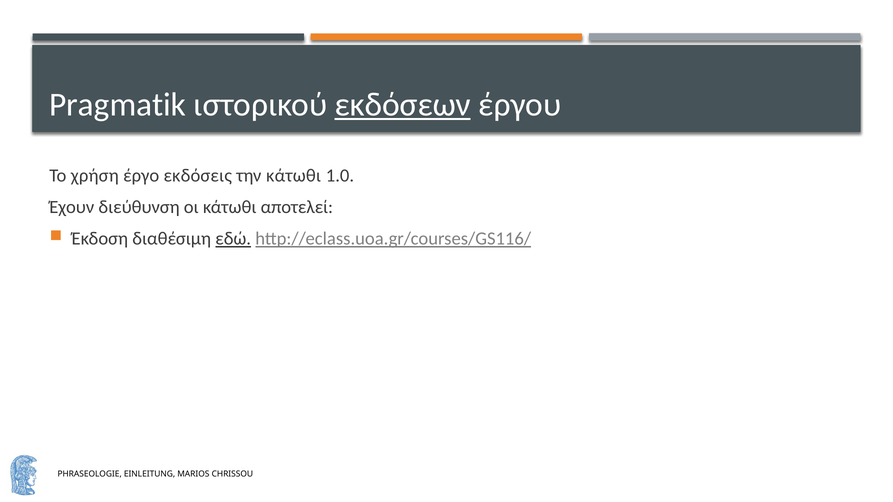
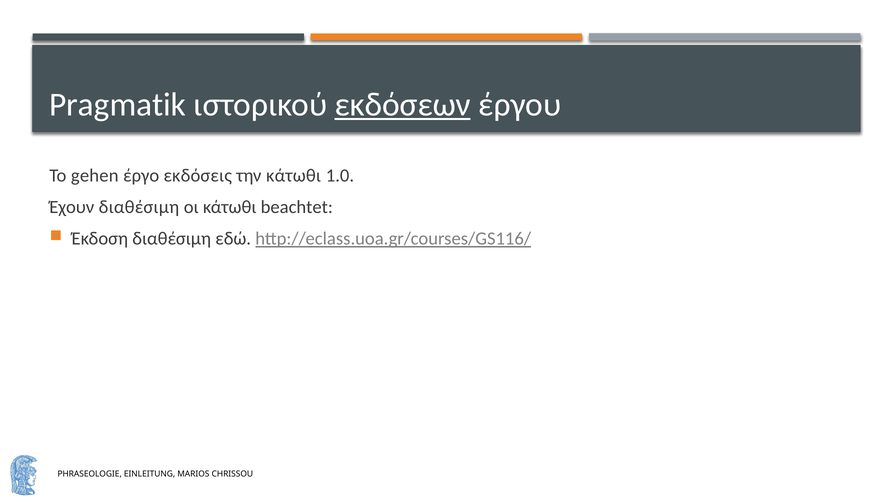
χρήση: χρήση -> gehen (95, 176)
Έχουν διεύθυνση: διεύθυνση -> διαθέσιμη (139, 207)
αποτελεί: αποτελεί -> beachtet (297, 207)
εδώ underline: present -> none (233, 239)
